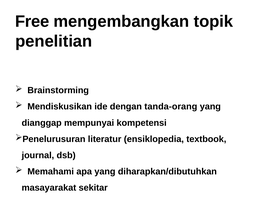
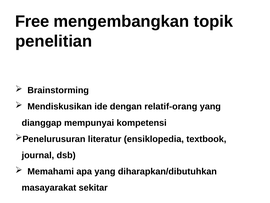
tanda-orang: tanda-orang -> relatif-orang (171, 106)
